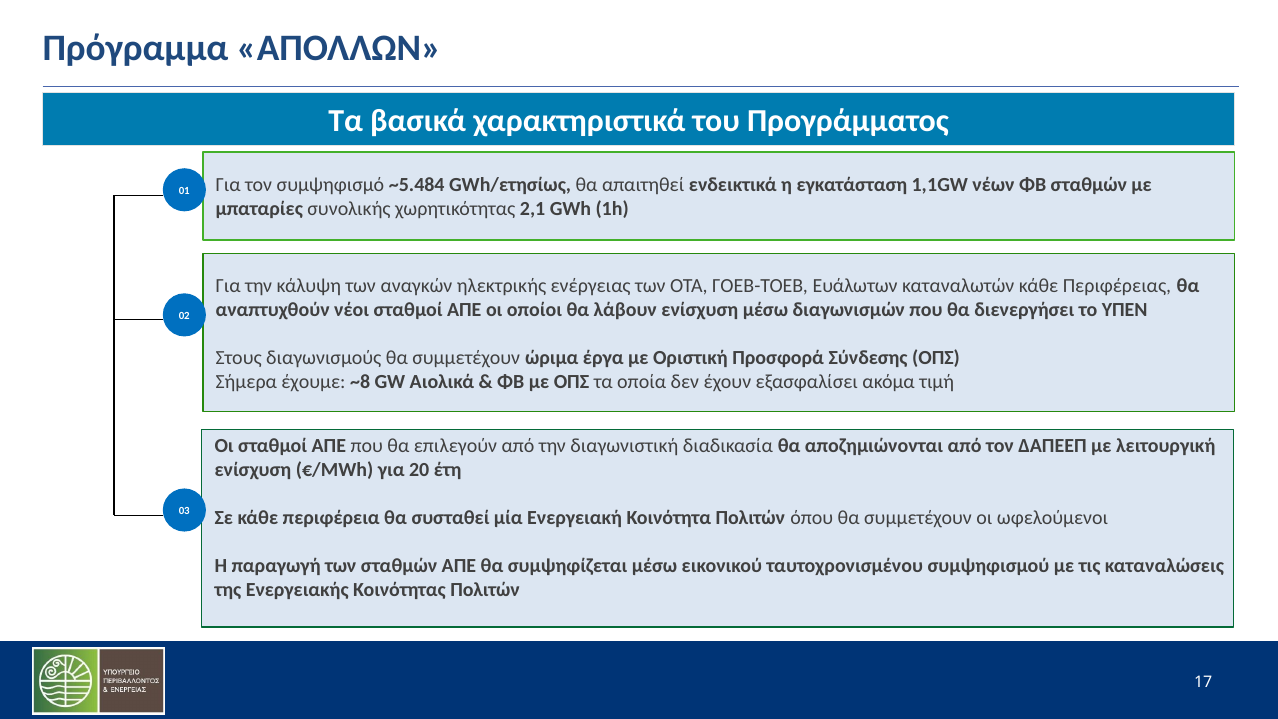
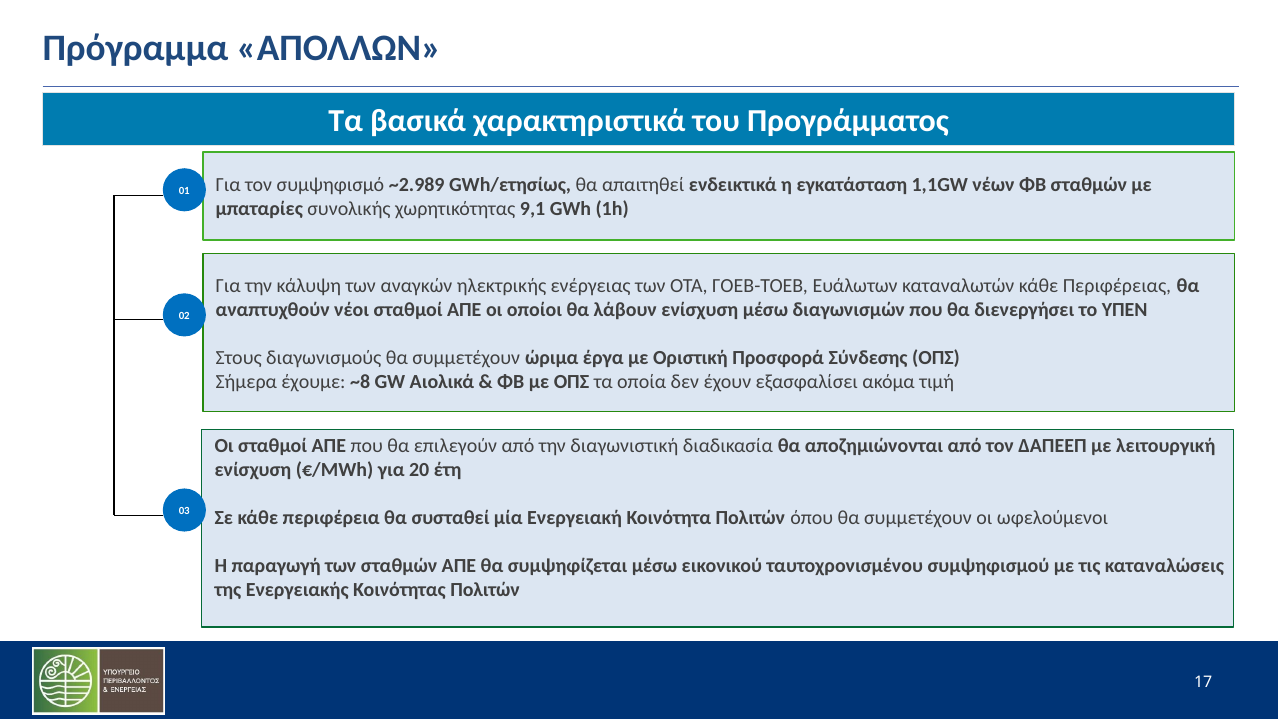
~5.484: ~5.484 -> ~2.989 (417, 185)
2,1: 2,1 -> 9,1 (533, 209)
